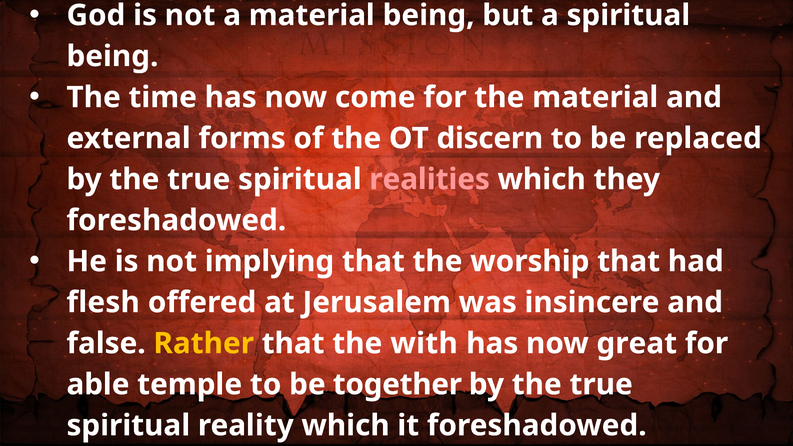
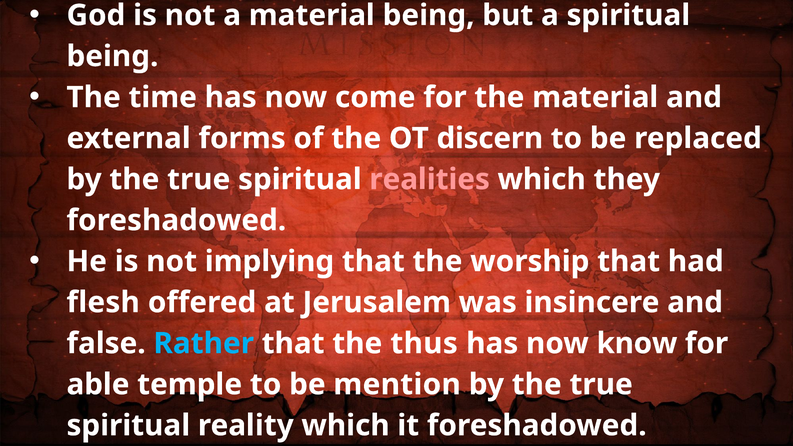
Rather colour: yellow -> light blue (204, 343)
with: with -> thus (424, 343)
great: great -> know (637, 343)
together: together -> mention (397, 384)
